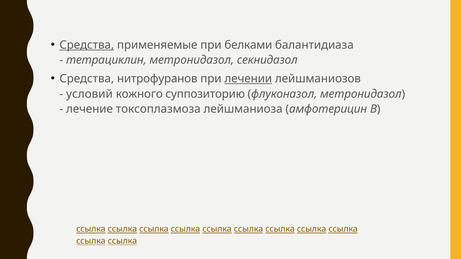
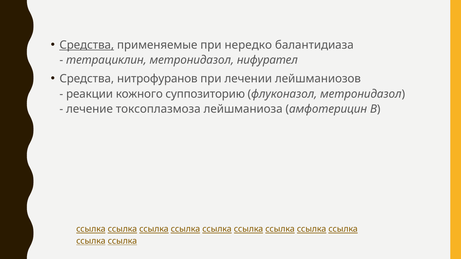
белками: белками -> нередко (248, 45)
секнидазол: секнидазол -> нифурател (267, 60)
лечении underline: present -> none (248, 79)
условий: условий -> реакции (90, 94)
